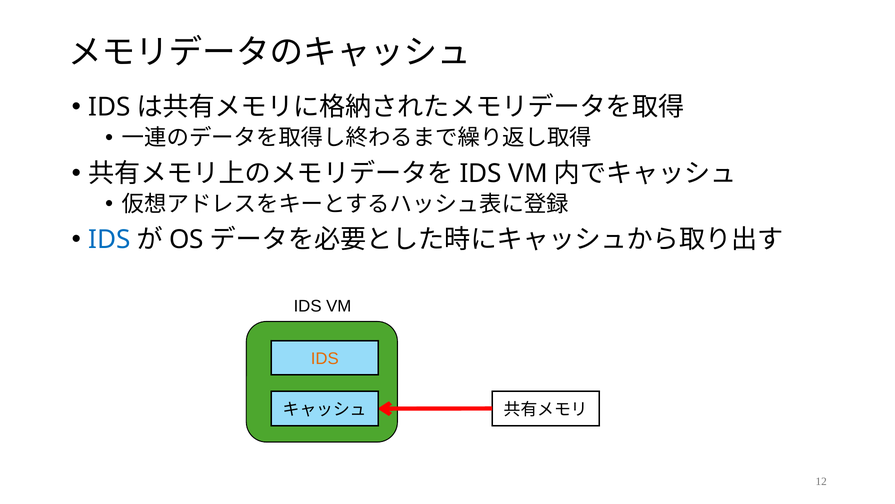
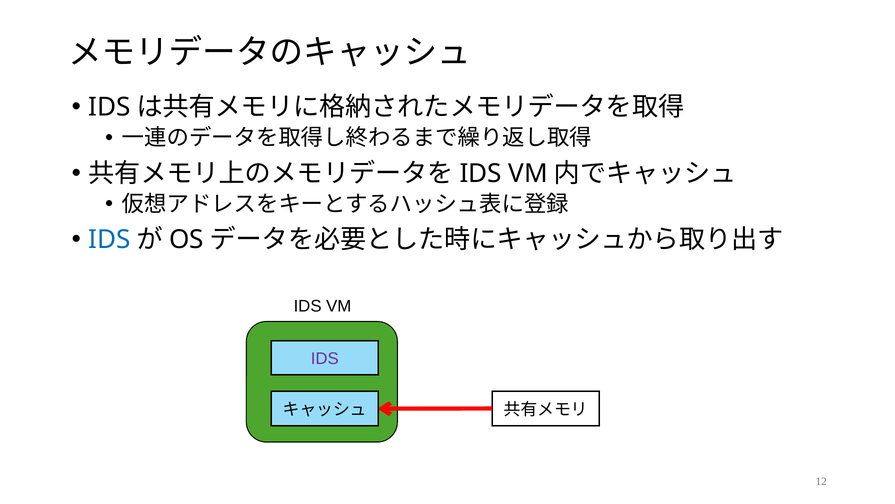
IDS colour: orange -> purple (325, 359)
